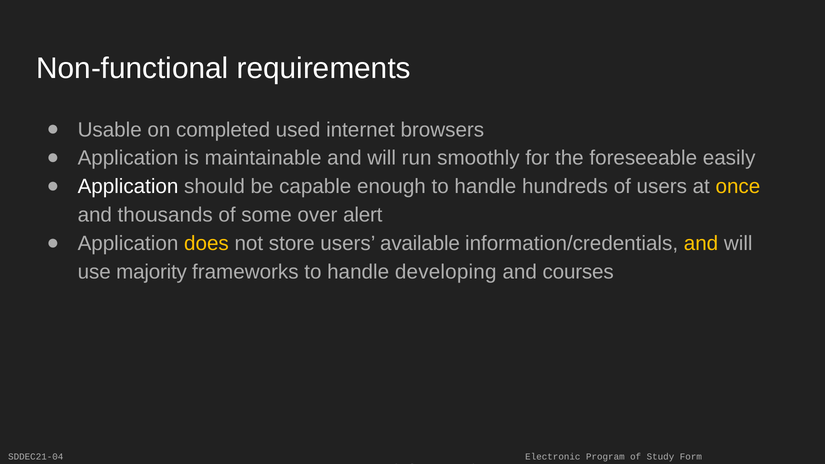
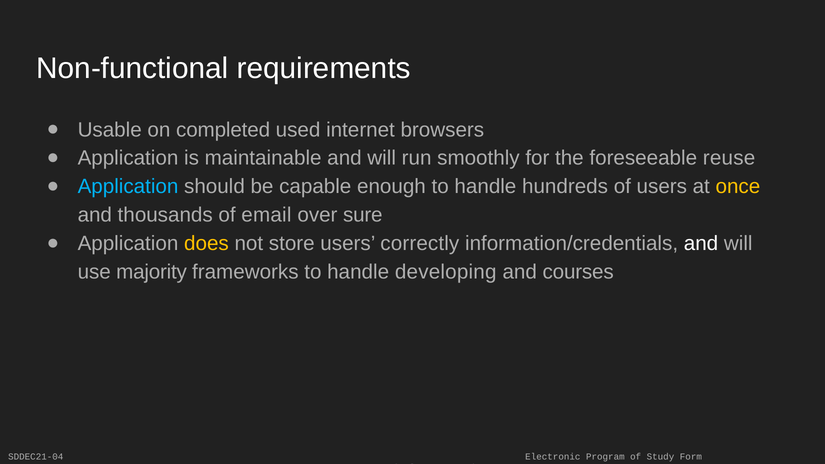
easily: easily -> reuse (729, 158)
Application colour: white -> light blue (128, 187)
some: some -> email (266, 215)
alert: alert -> sure (363, 215)
available: available -> correctly (420, 244)
and colour: yellow -> white (701, 244)
